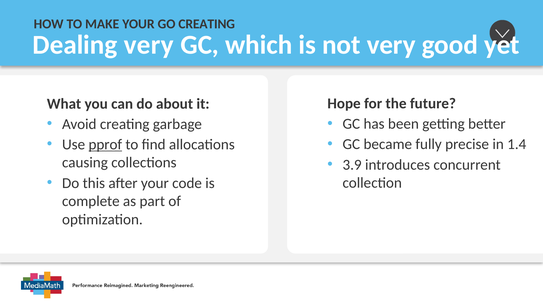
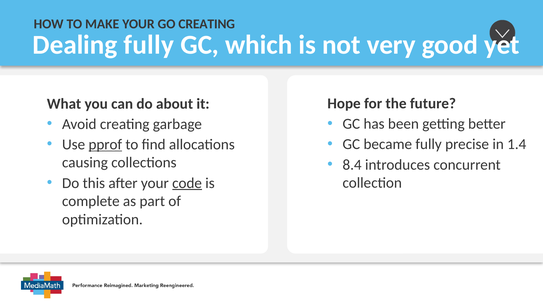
Dealing very: very -> fully (149, 45)
3.9: 3.9 -> 8.4 (352, 164)
code underline: none -> present (187, 183)
